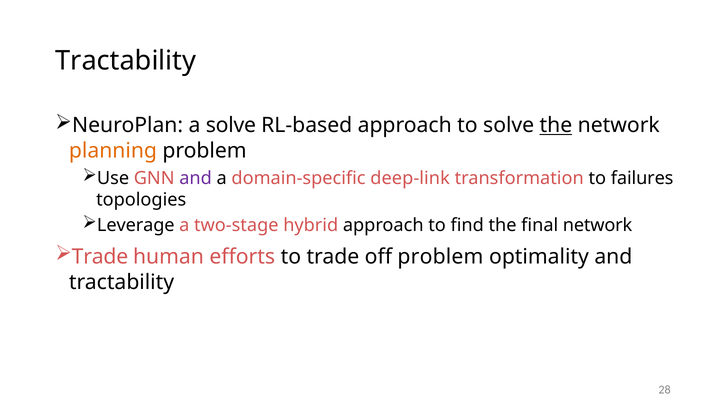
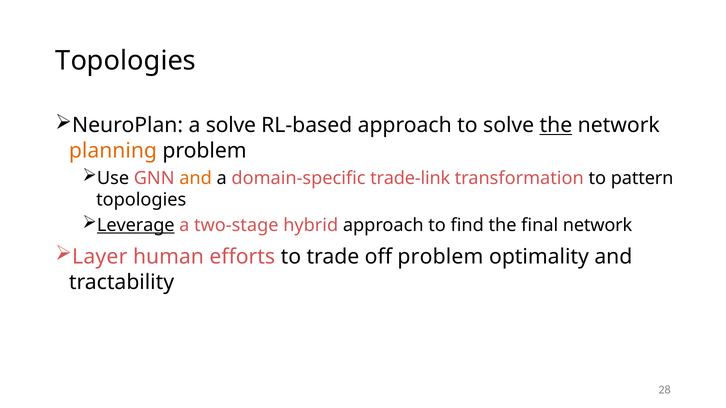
Tractability: Tractability -> Topologies (126, 61)
and colour: purple -> orange (196, 178)
deep-link: deep-link -> trade-link (410, 178)
failures: failures -> pattern (642, 178)
Leverage underline: none -> present (136, 226)
Trade: Trade -> Layer (100, 257)
